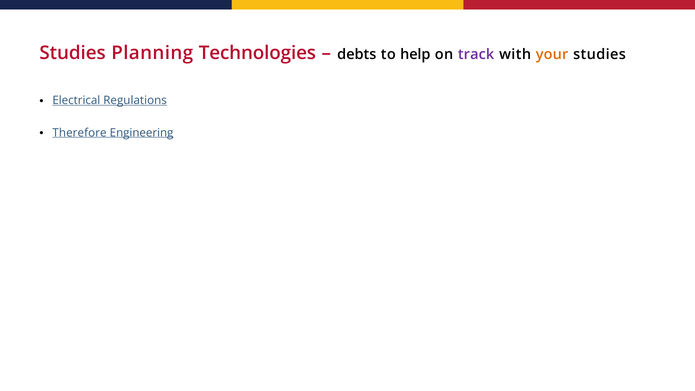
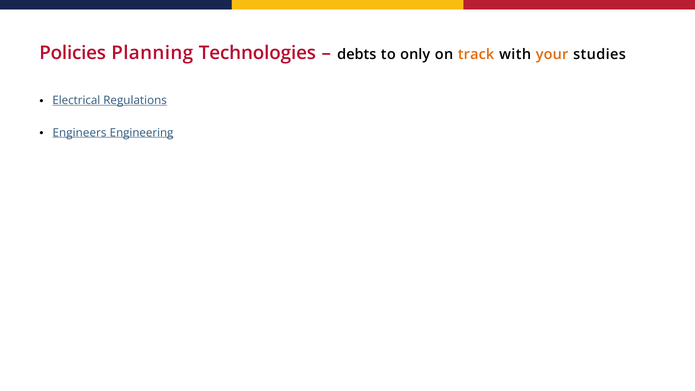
Studies: Studies -> Policies (73, 53)
help: help -> only (415, 54)
track colour: purple -> orange (476, 54)
Therefore: Therefore -> Engineers (80, 133)
